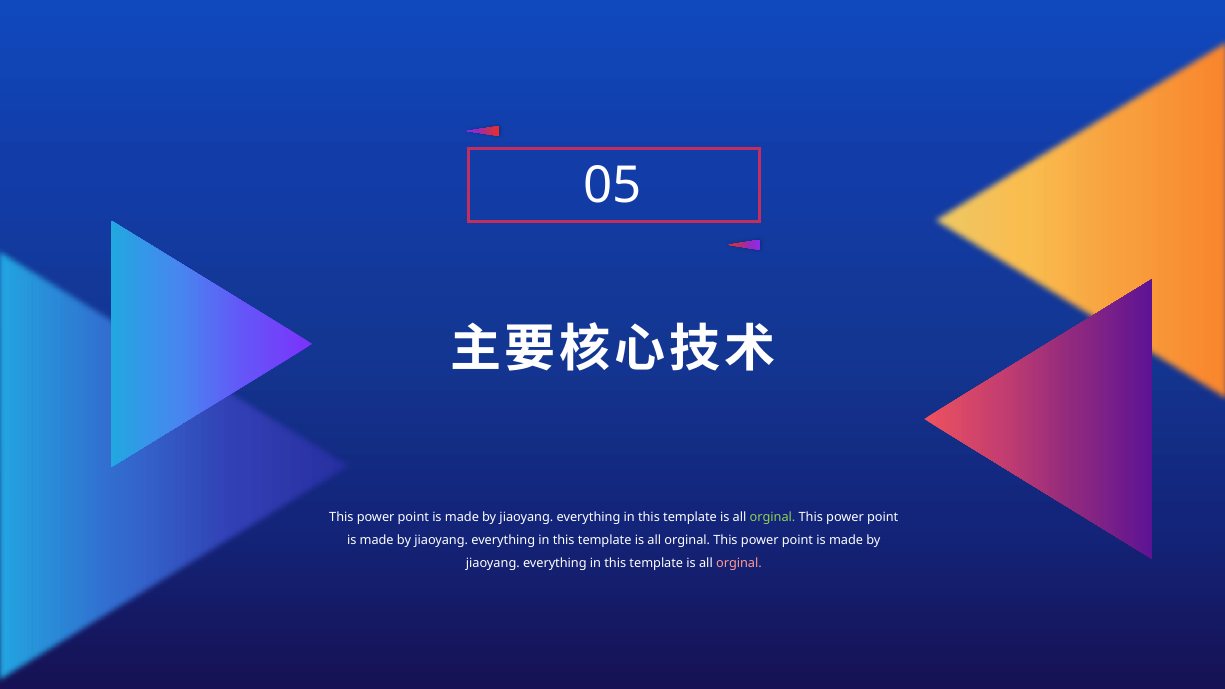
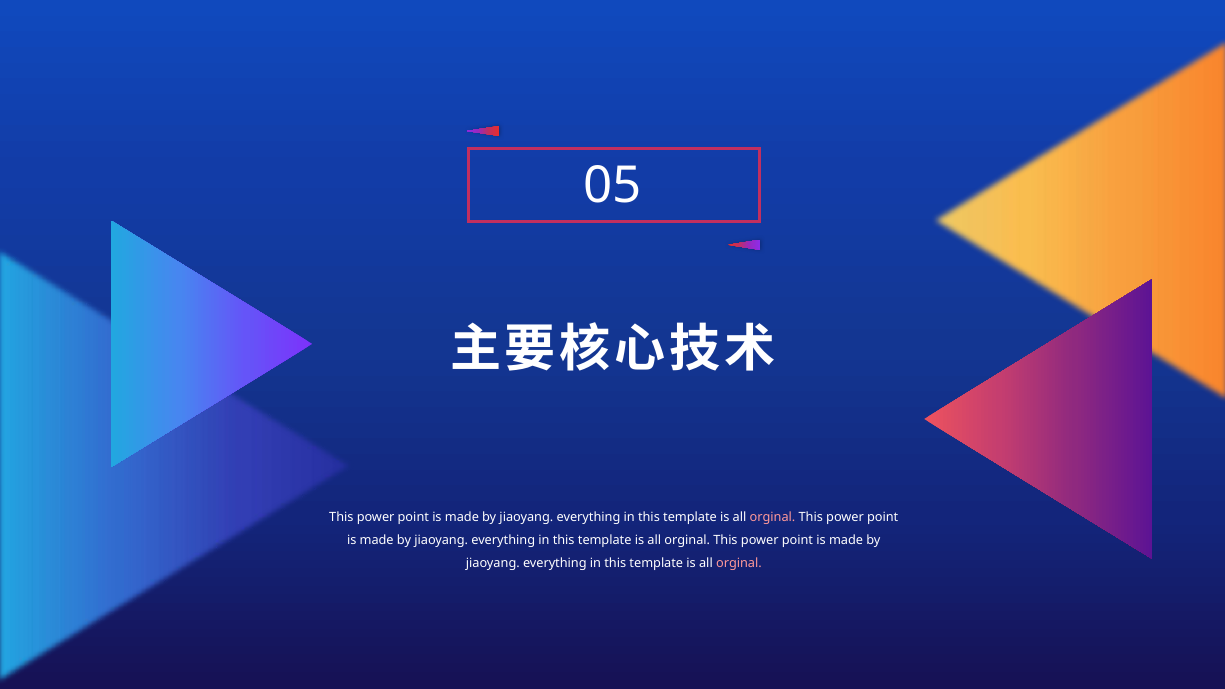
orginal colour: light green -> pink (773, 518)
